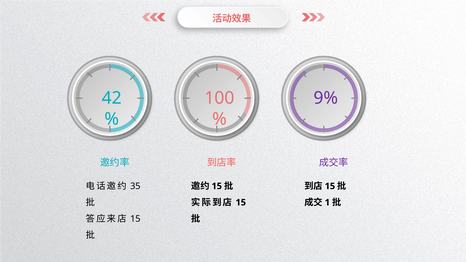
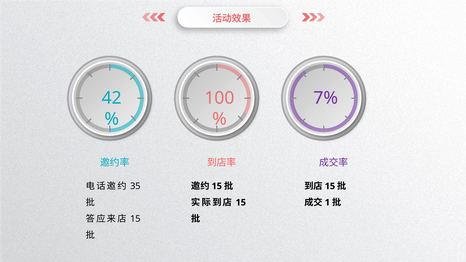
9%: 9% -> 7% (326, 98)
